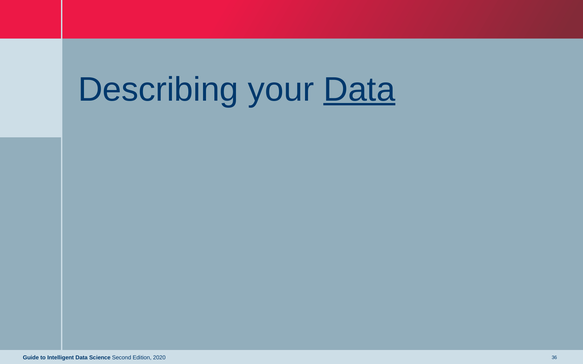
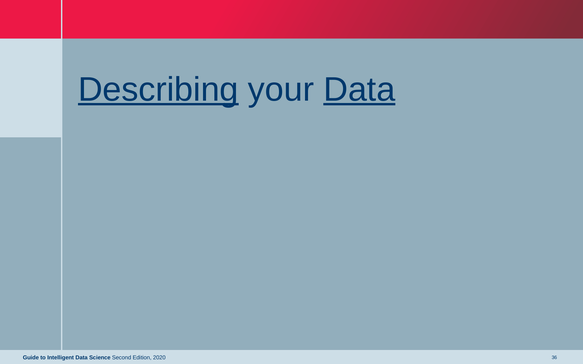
Describing underline: none -> present (158, 90)
